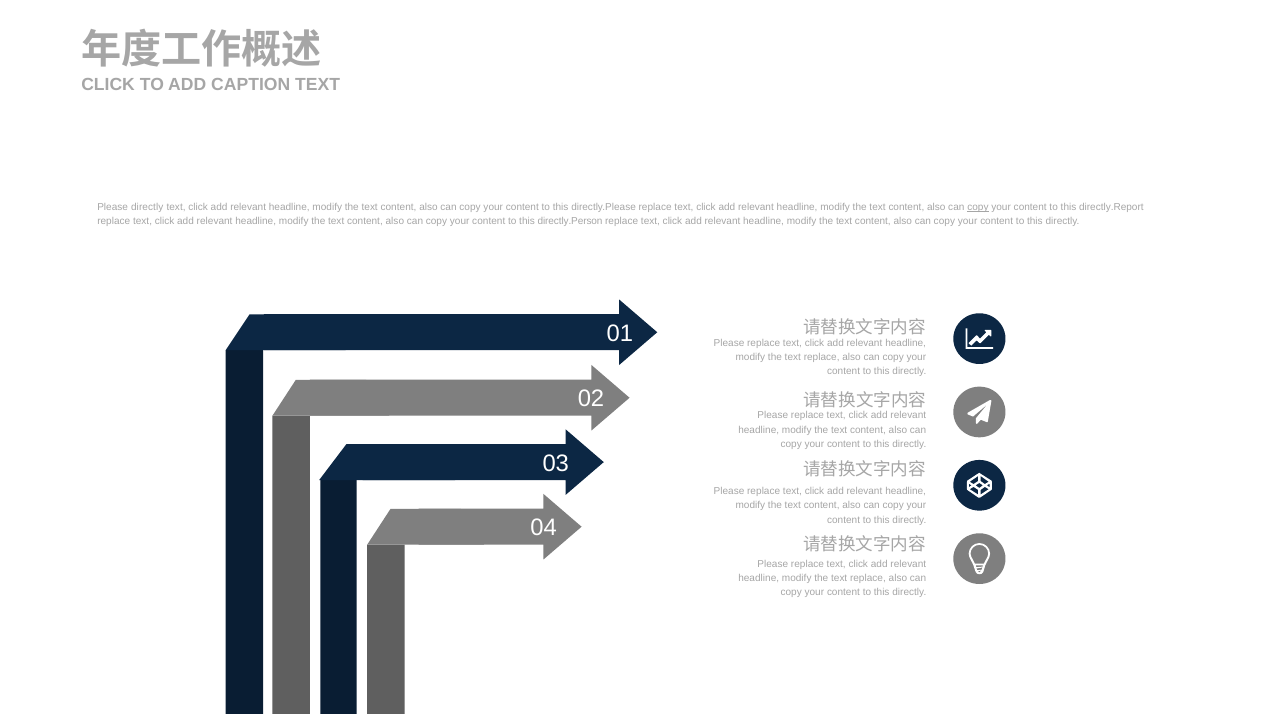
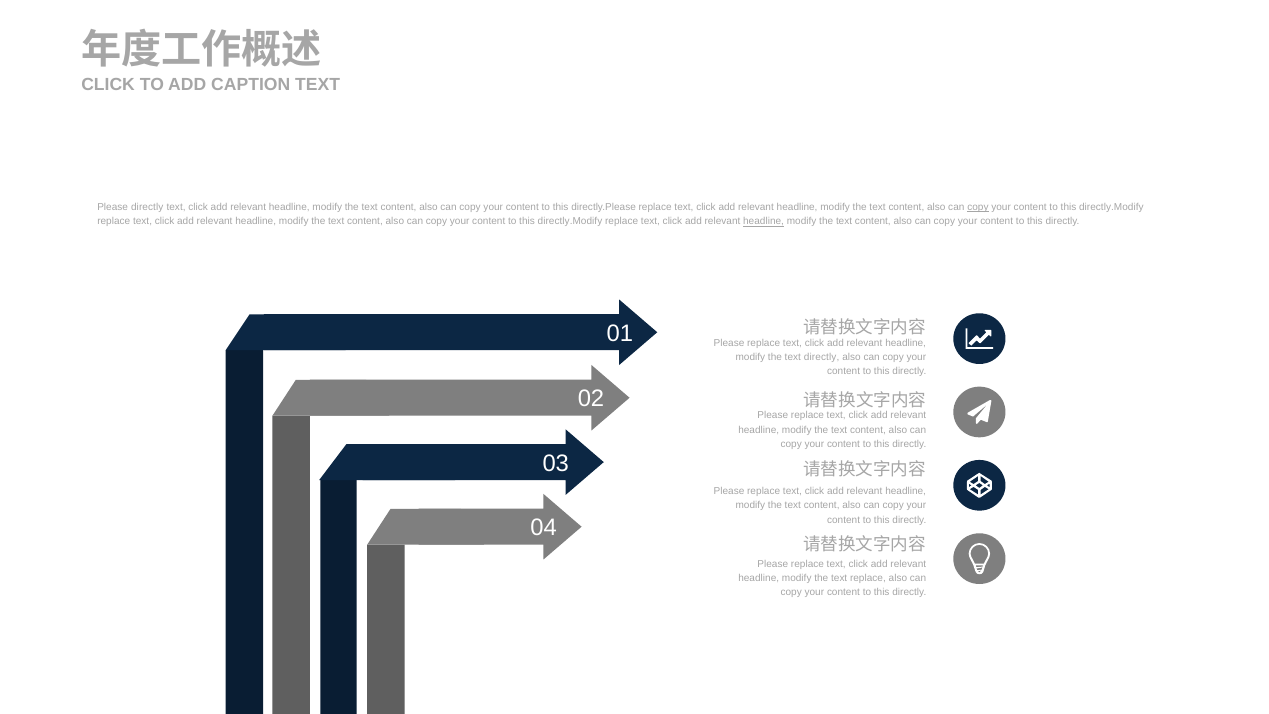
directly.Report: directly.Report -> directly.Modify (1111, 207)
directly.Person: directly.Person -> directly.Modify (570, 221)
headline underline: none -> present (764, 221)
replace: replace -> directly (822, 357)
